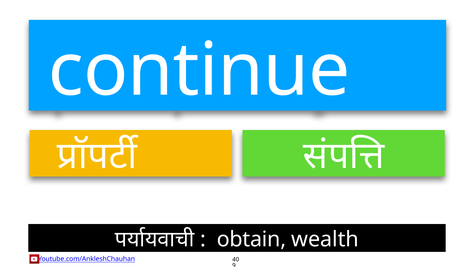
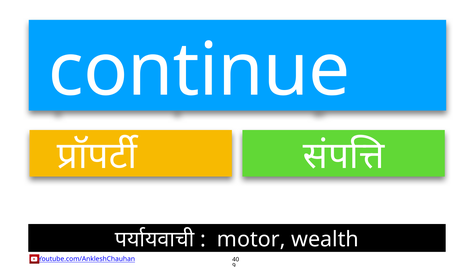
obtain: obtain -> motor (251, 240)
